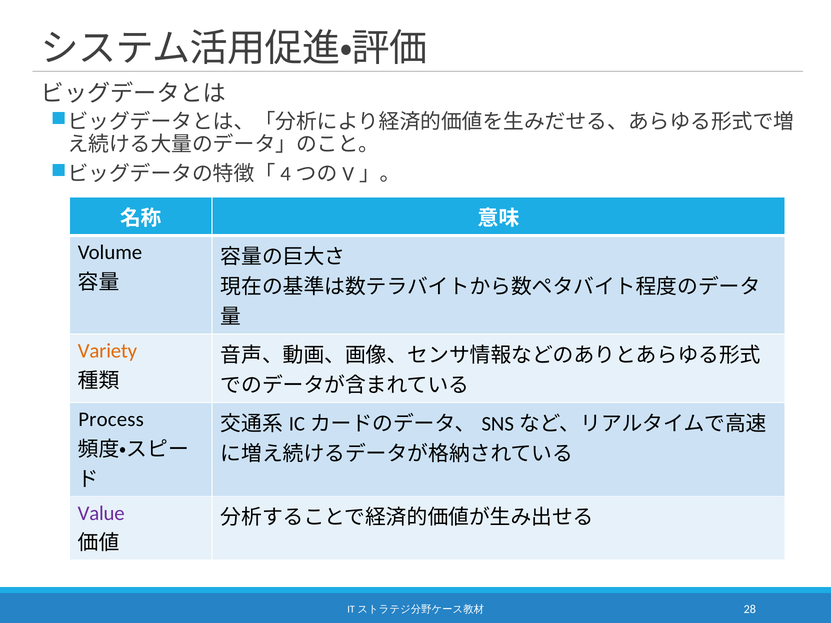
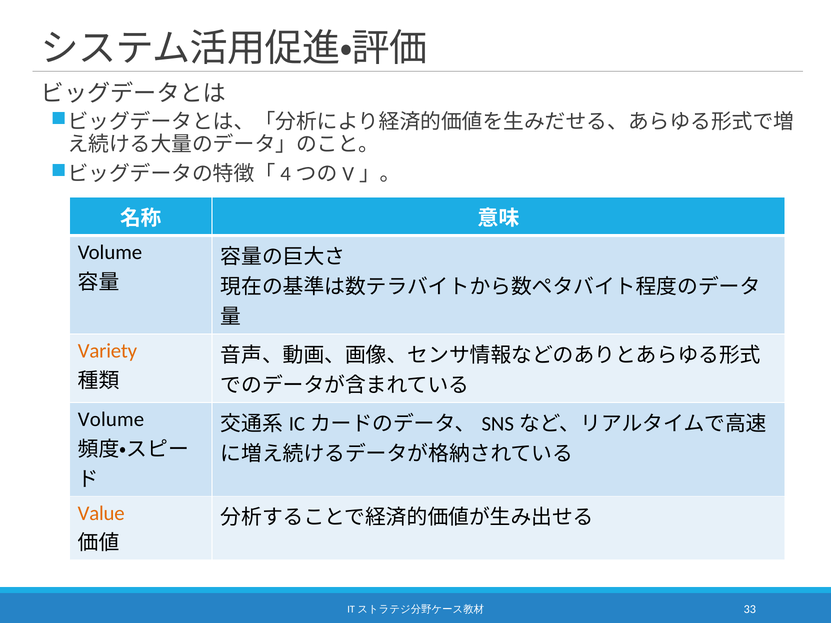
Process: Process -> Volume (111, 420)
Value colour: purple -> orange (101, 514)
28: 28 -> 33 (750, 609)
